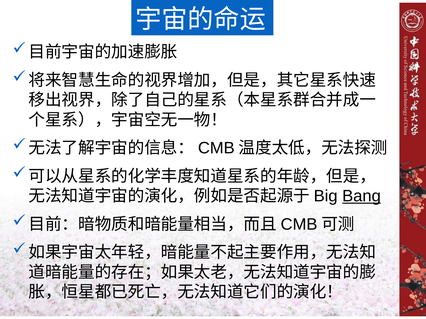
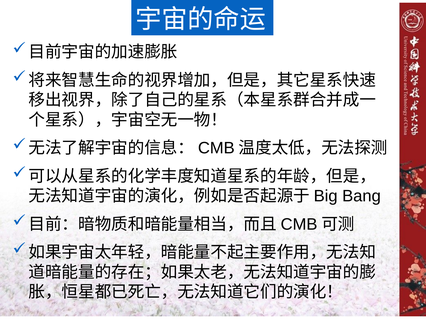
Bang underline: present -> none (362, 196)
